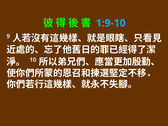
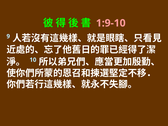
1:9-10 colour: light blue -> pink (111, 23)
